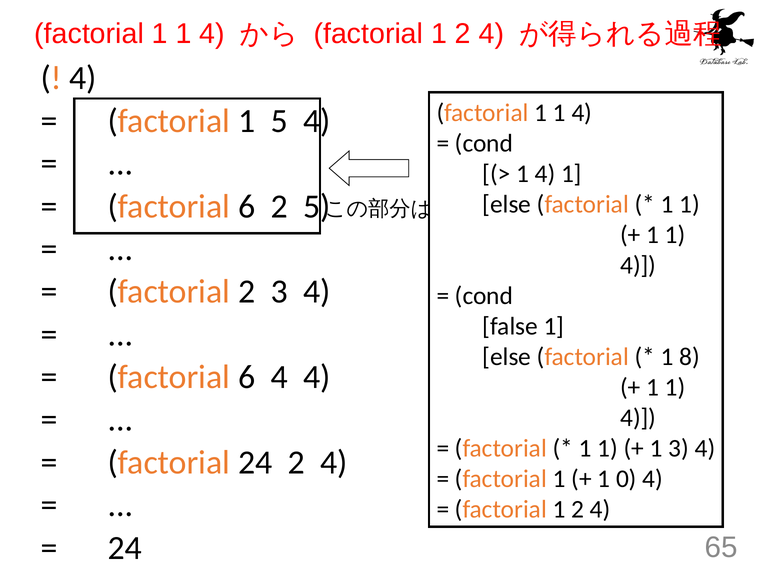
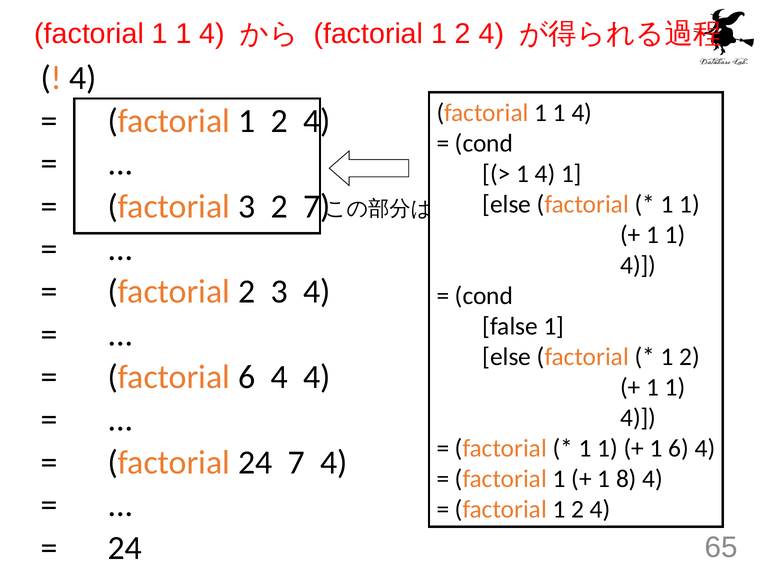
5: 5 -> 2 (279, 121)
6: 6 -> 3 (247, 206)
2 5: 5 -> 7 (317, 206)
8: 8 -> 2 (690, 357)
1 3: 3 -> 6 (679, 448)
24 2: 2 -> 7 (296, 462)
0: 0 -> 8 (626, 479)
